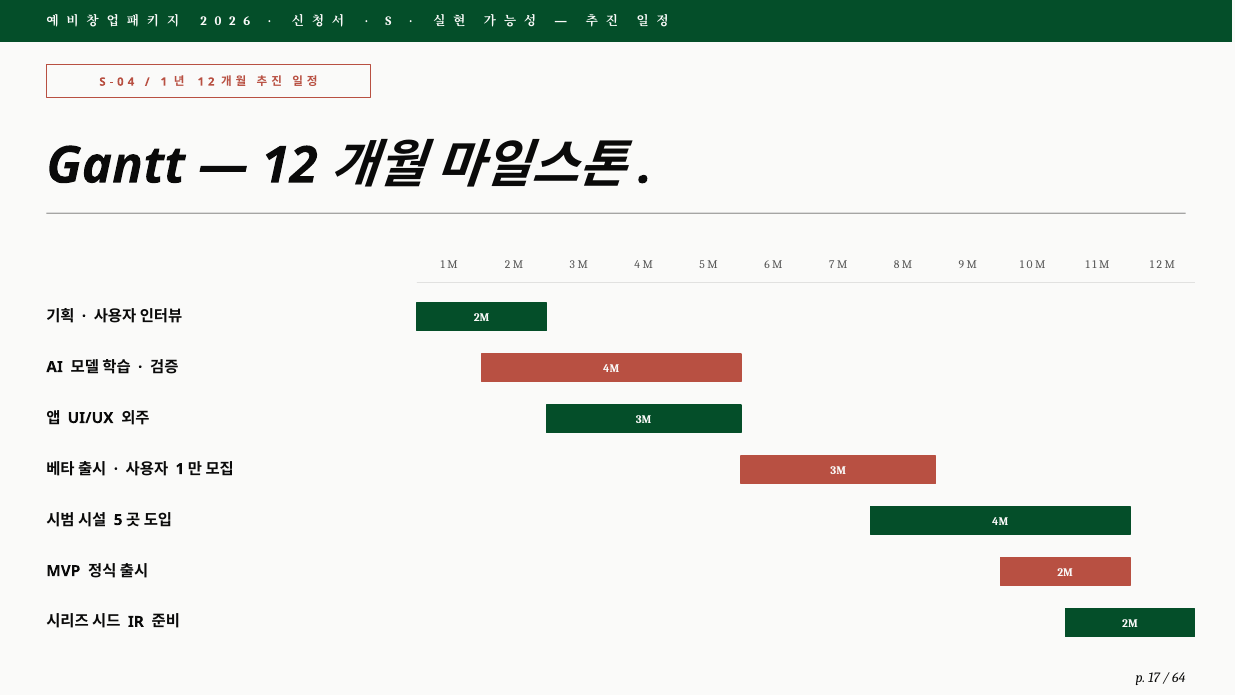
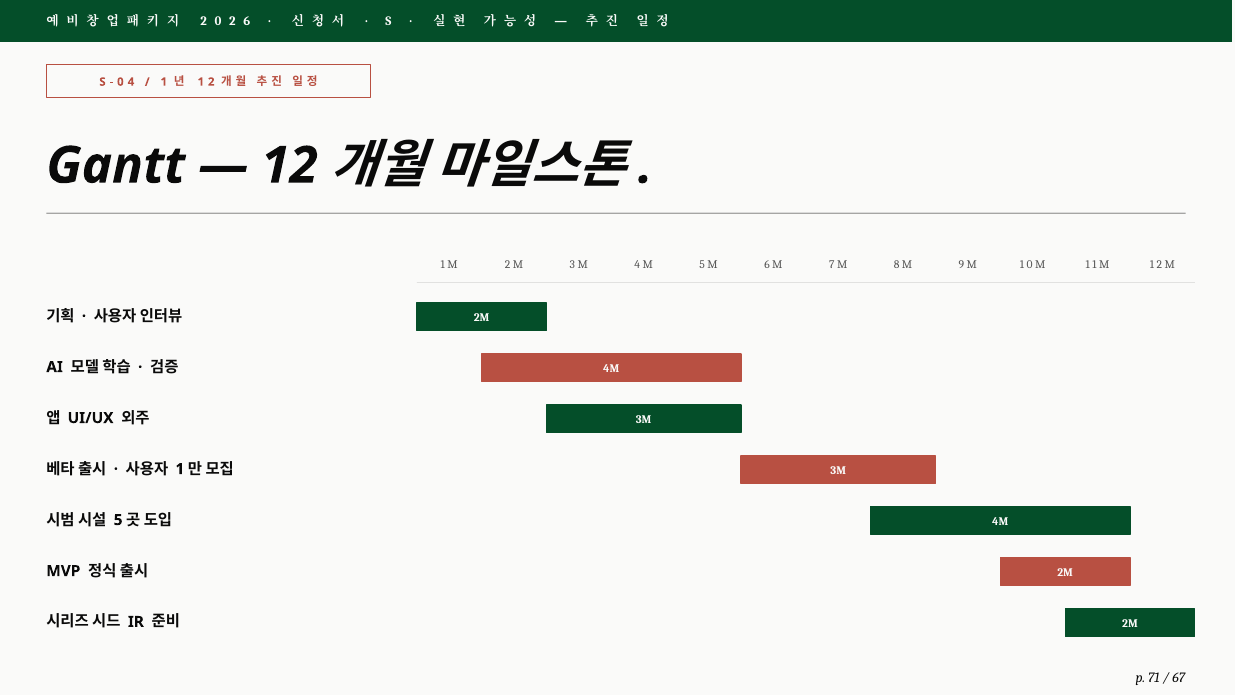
17: 17 -> 71 (1154, 677)
64: 64 -> 67 (1179, 677)
